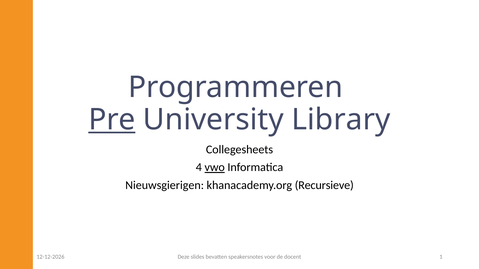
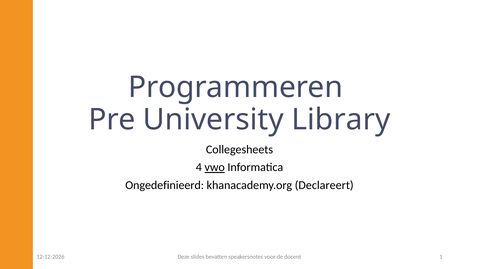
Pre underline: present -> none (112, 120)
Nieuwsgierigen: Nieuwsgierigen -> Ongedefinieerd (165, 186)
Recursieve: Recursieve -> Declareert (324, 186)
